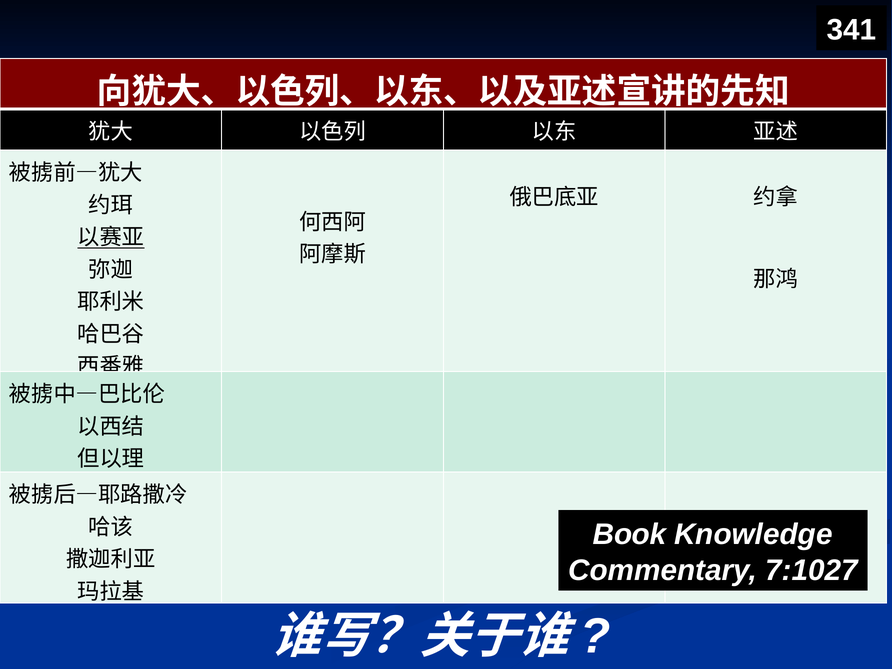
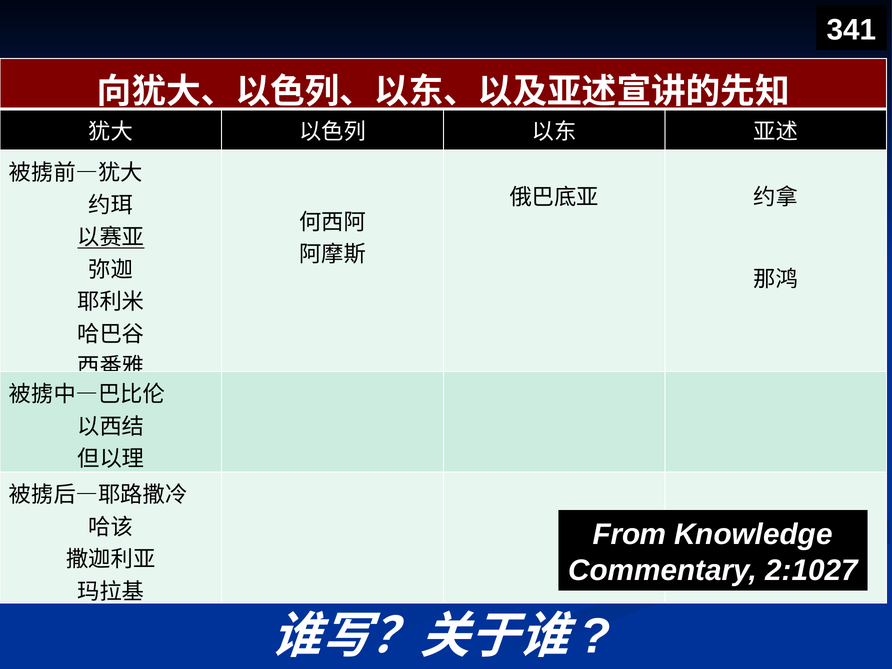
Book: Book -> From (630, 535)
7:1027: 7:1027 -> 2:1027 (811, 570)
